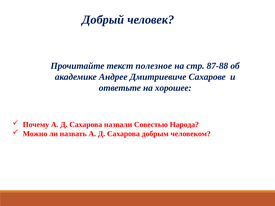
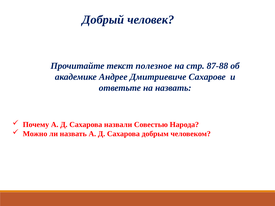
на хорошее: хорошее -> назвать (173, 88)
